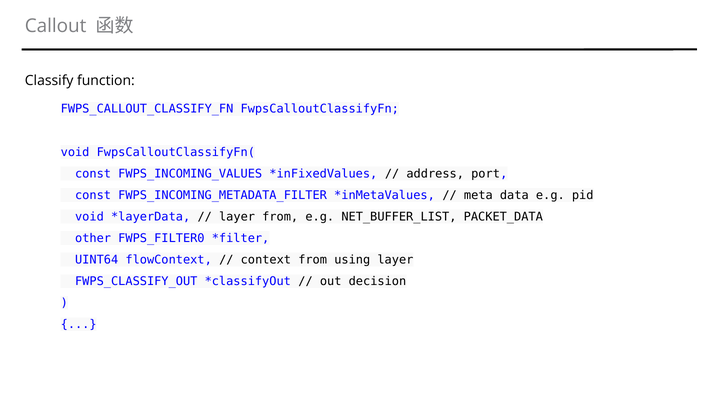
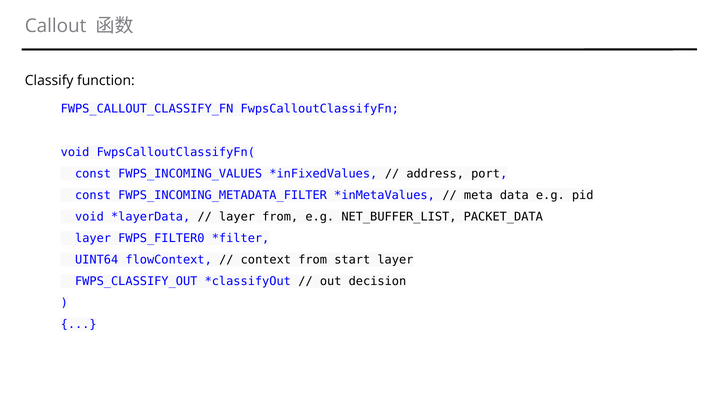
other: other -> layer (93, 238)
using: using -> start (352, 260)
